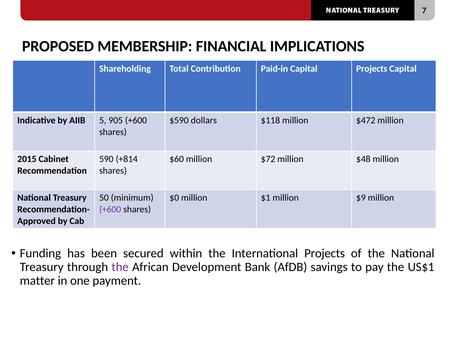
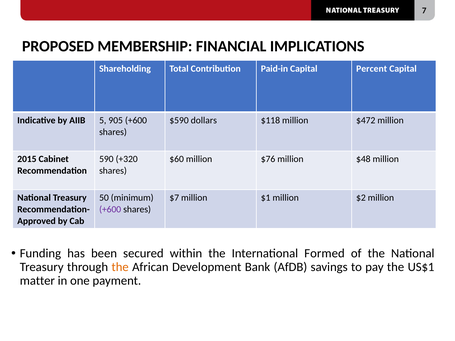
Capital Projects: Projects -> Percent (372, 69)
+814: +814 -> +320 (127, 159)
$72: $72 -> $76 (268, 159)
$0: $0 -> $7 (174, 198)
$9: $9 -> $2 (361, 198)
International Projects: Projects -> Formed (325, 254)
the colour: purple -> orange (120, 267)
